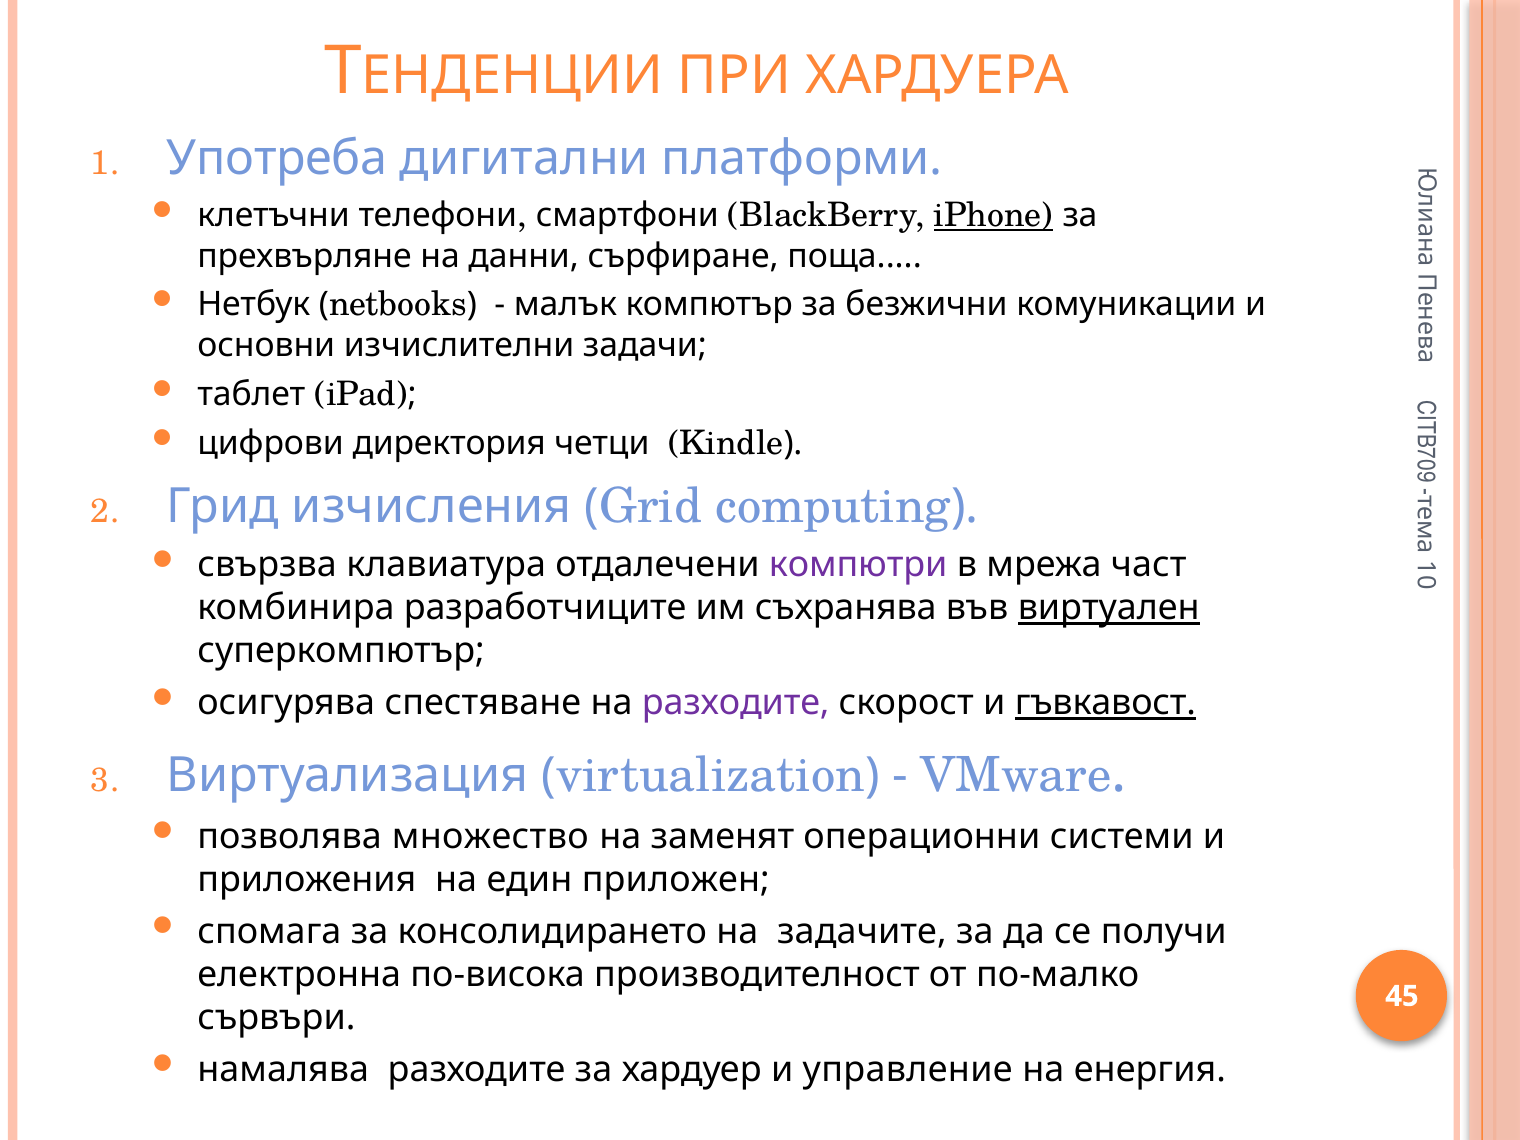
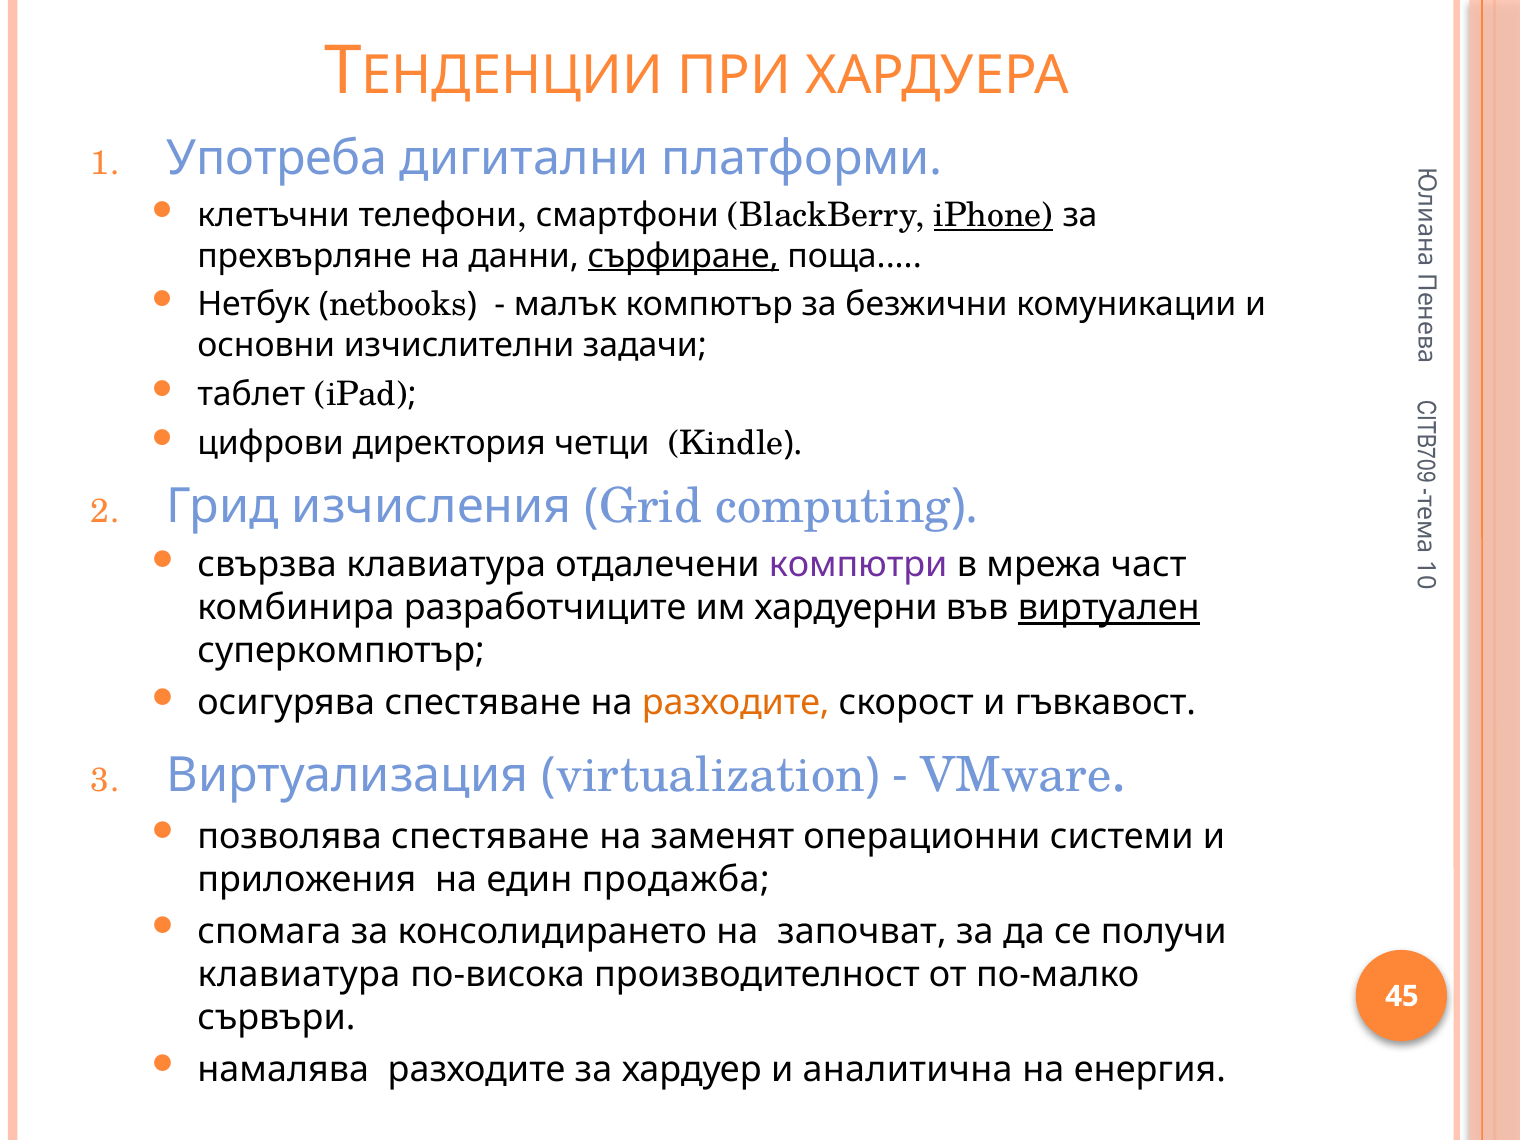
сърфиране underline: none -> present (683, 256)
съхранява: съхранява -> хардуерни (846, 608)
разходите colour: purple -> orange (736, 703)
гъвкавост underline: present -> none (1105, 703)
позволява множество: множество -> спестяване (490, 836)
приложен: приложен -> продажба (676, 879)
задачите: задачите -> започват (862, 931)
електронна: електронна -> клавиатура (299, 974)
управление: управление -> аналитична (908, 1069)
